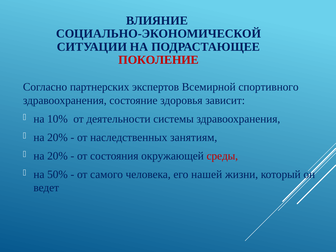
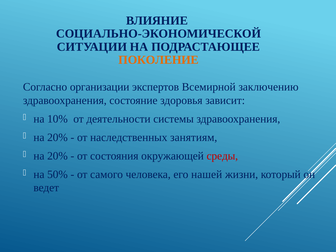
ПОКОЛЕНИЕ colour: red -> orange (159, 60)
партнерских: партнерских -> организации (100, 87)
спортивного: спортивного -> заключению (268, 87)
